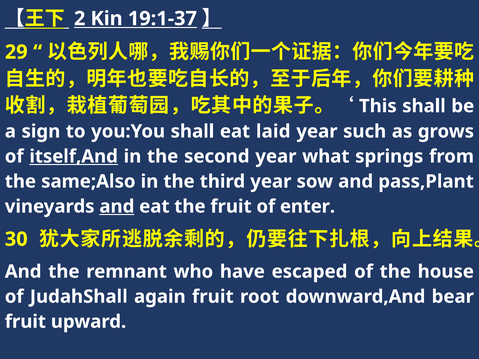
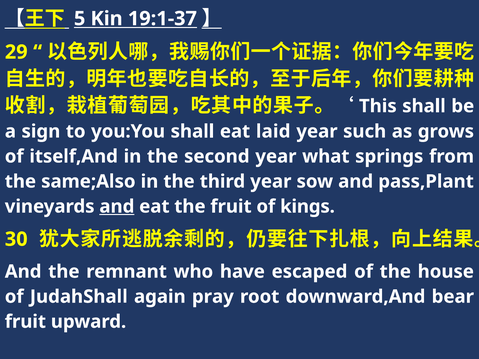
2: 2 -> 5 (80, 19)
itself,And underline: present -> none (74, 157)
enter: enter -> kings (307, 207)
again fruit: fruit -> pray (213, 297)
